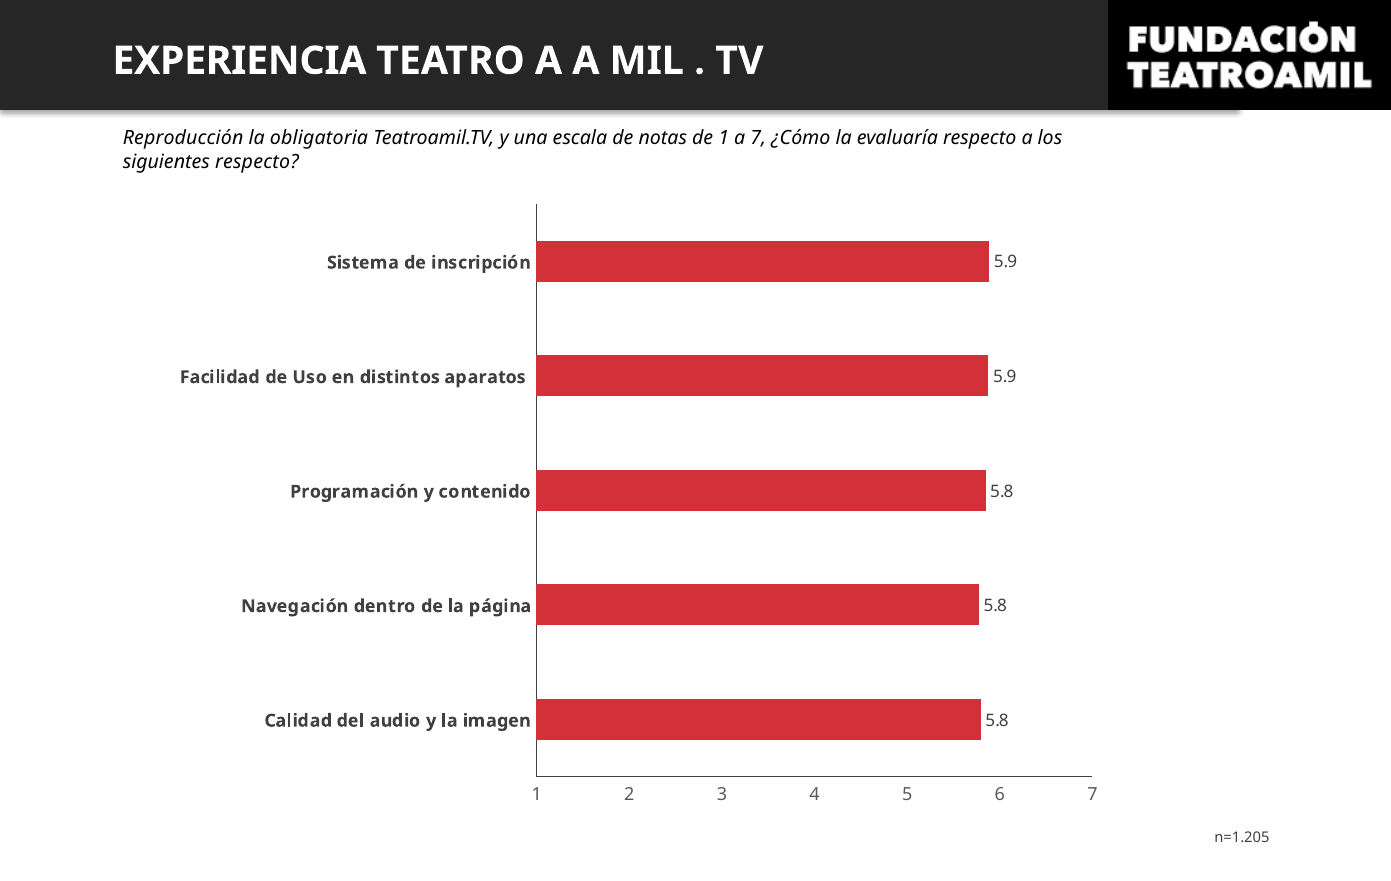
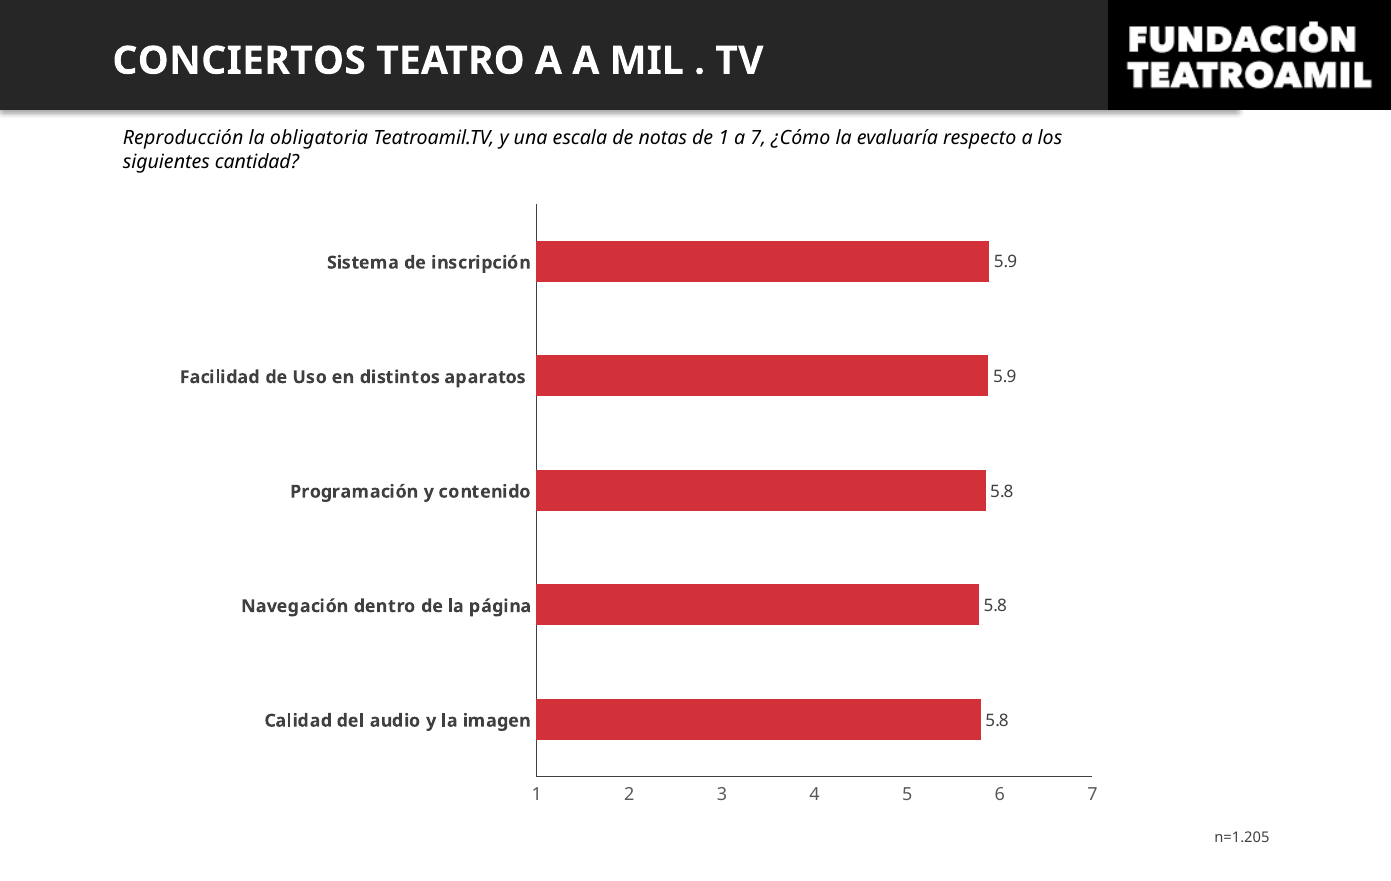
EXPERIENCIA: EXPERIENCIA -> CONCIERTOS (239, 61)
siguientes respecto: respecto -> cantidad (257, 162)
